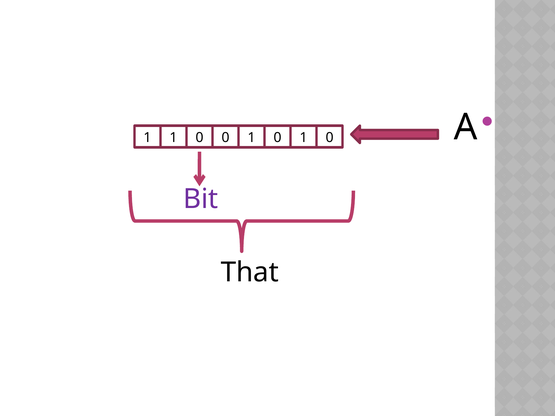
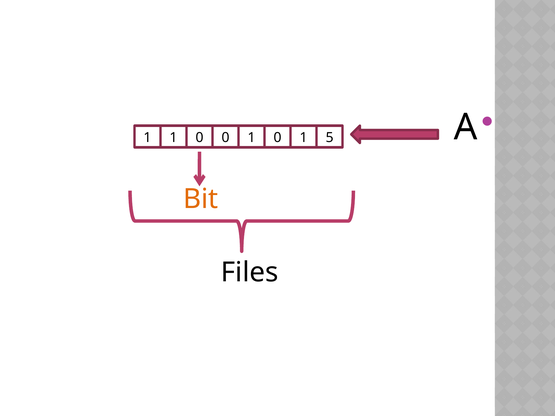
0: 0 -> 5 (330, 138)
Bit colour: purple -> orange (201, 199)
That: That -> Files (250, 273)
